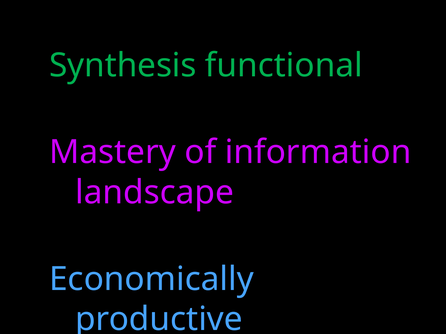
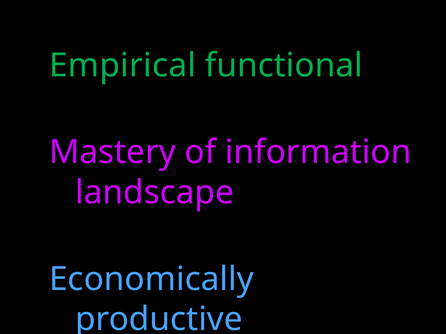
Synthesis: Synthesis -> Empirical (123, 66)
